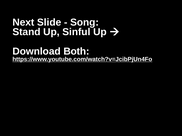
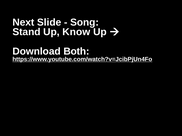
Sinful: Sinful -> Know (76, 32)
